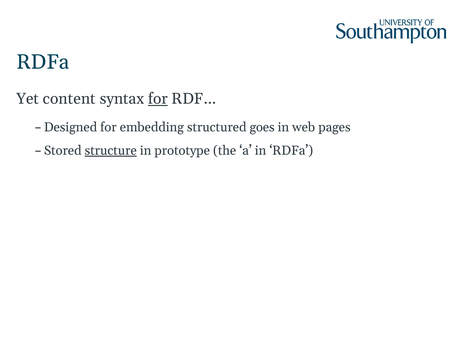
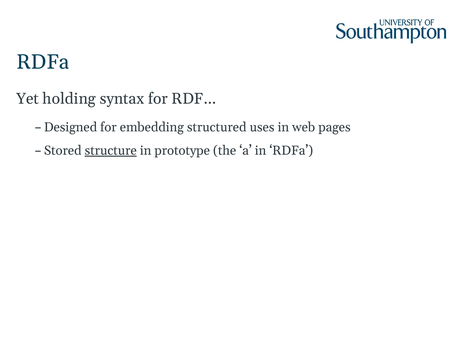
content: content -> holding (69, 99)
for underline: present -> none (158, 99)
goes: goes -> uses (262, 127)
